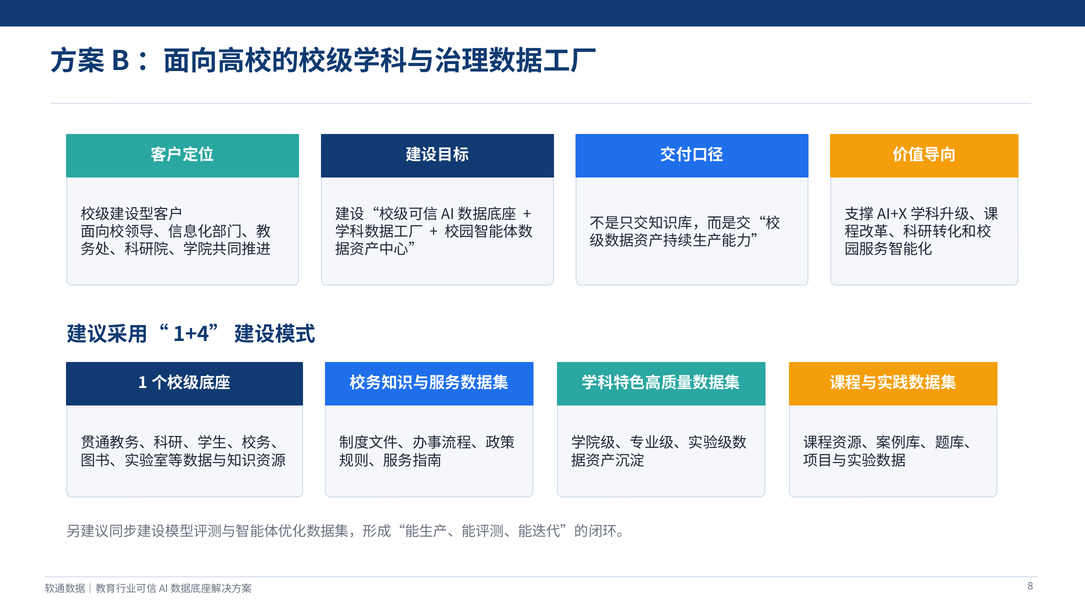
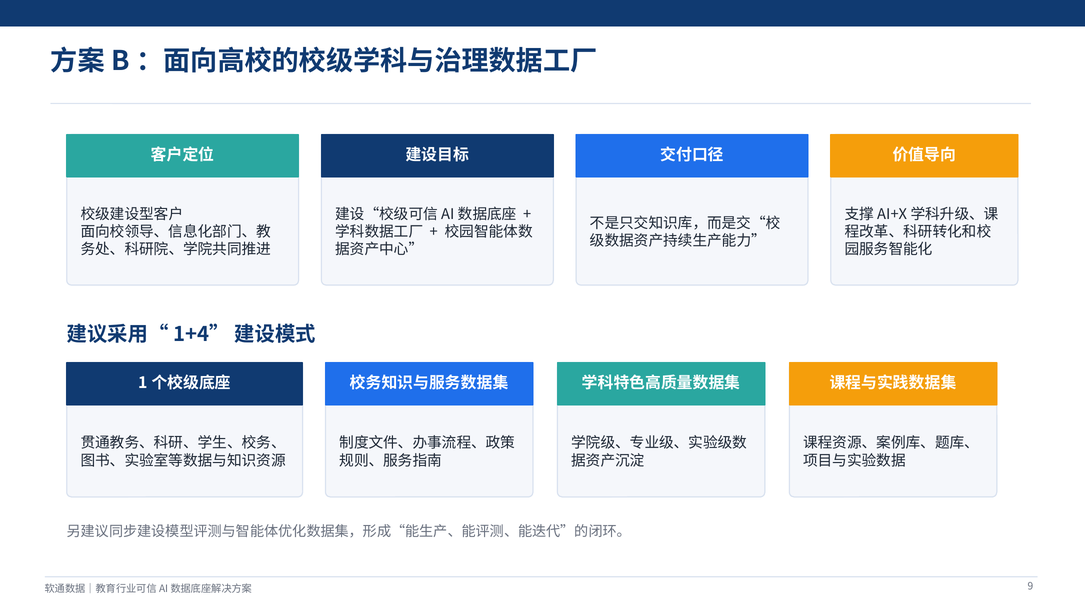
8: 8 -> 9 (1031, 586)
